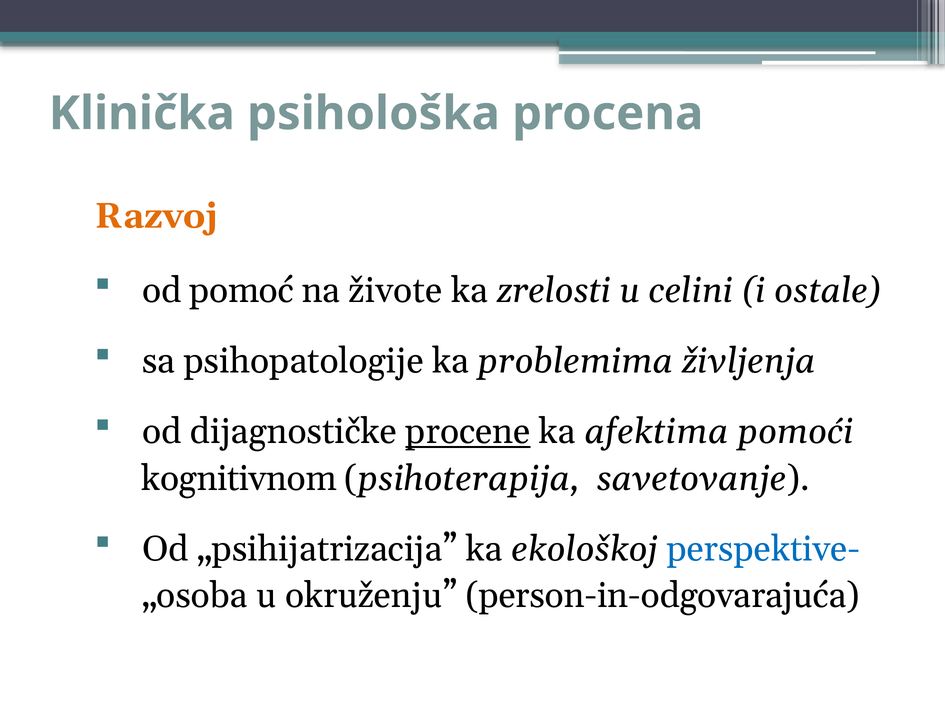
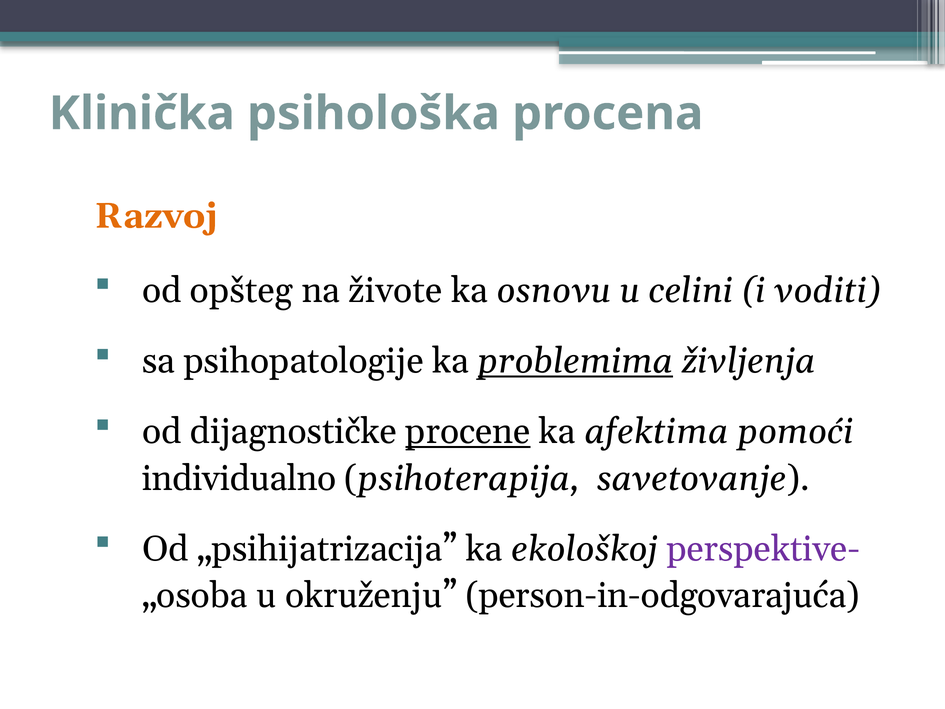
pomoć: pomoć -> opšteg (241, 291)
zrelosti: zrelosti -> osnovu (554, 291)
ostale: ostale -> voditi (828, 291)
problemima underline: none -> present (575, 361)
kognitivnom: kognitivnom -> individualno (239, 478)
perspektive- colour: blue -> purple (764, 549)
